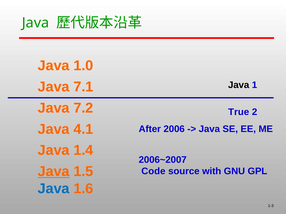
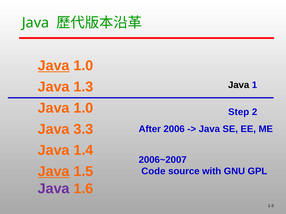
Java underline: none -> present (54, 66)
7.1: 7.1 -> 1.3 (83, 87)
7.2: 7.2 -> 1.0 (83, 108)
True: True -> Step (239, 112)
4.1: 4.1 -> 3.3 (83, 129)
Java colour: blue -> purple (54, 189)
